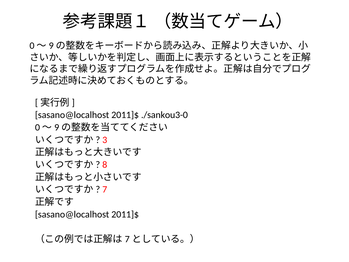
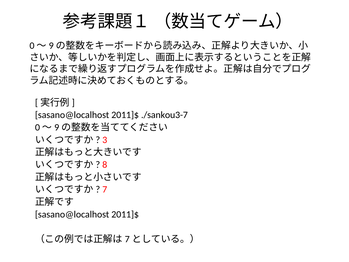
./sankou3-0: ./sankou3-0 -> ./sankou3-7 (164, 115)
